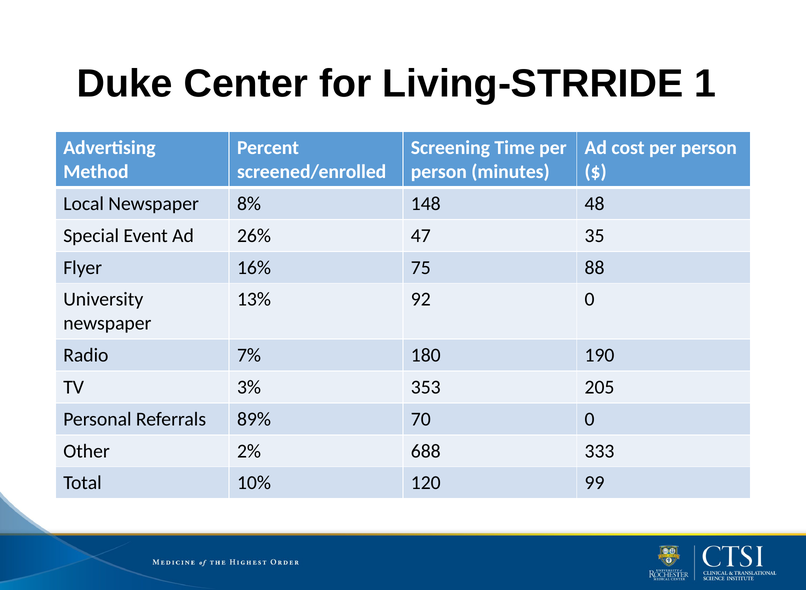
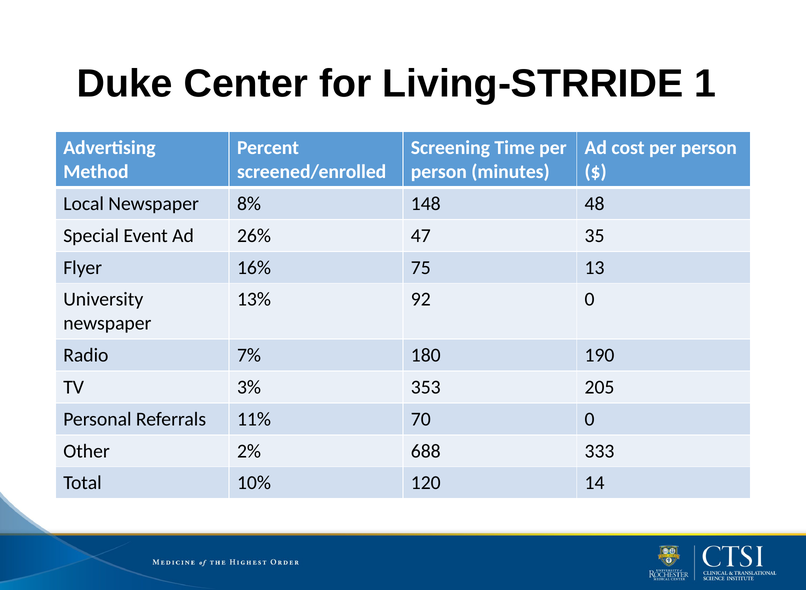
88: 88 -> 13 (595, 267)
89%: 89% -> 11% (254, 419)
99: 99 -> 14 (595, 483)
